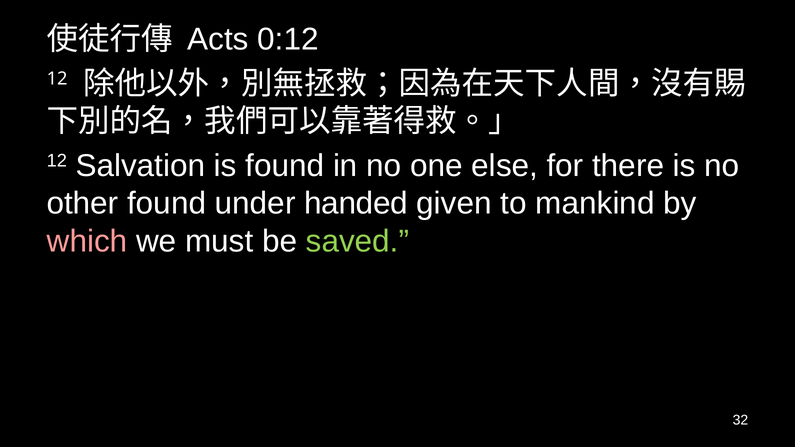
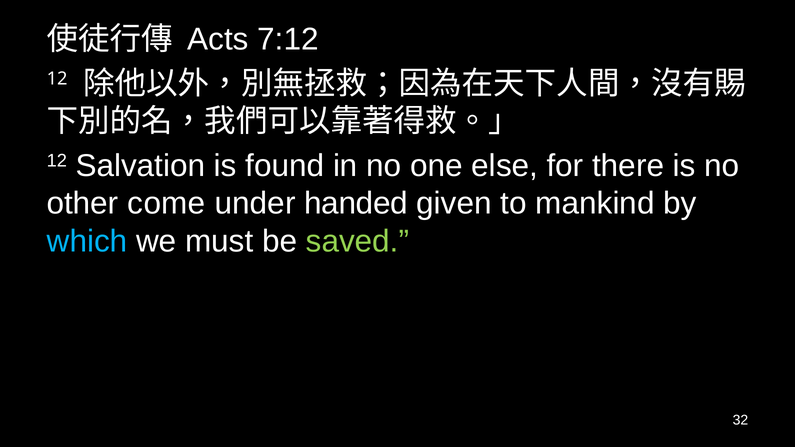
0:12: 0:12 -> 7:12 (288, 40)
other found: found -> come (166, 204)
which colour: pink -> light blue (87, 241)
